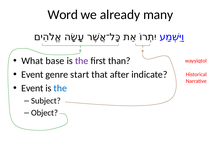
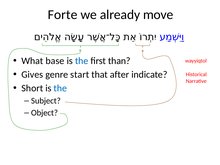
Word: Word -> Forte (63, 15)
many: many -> move (158, 15)
the colour: purple -> blue (82, 61)
Event: Event -> Gives (32, 75)
Event: Event -> Short (32, 88)
